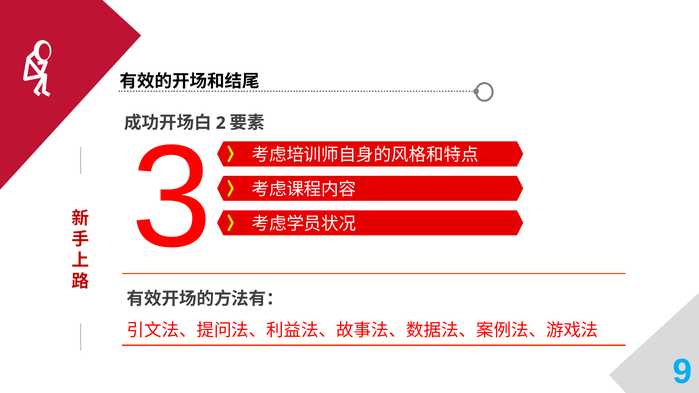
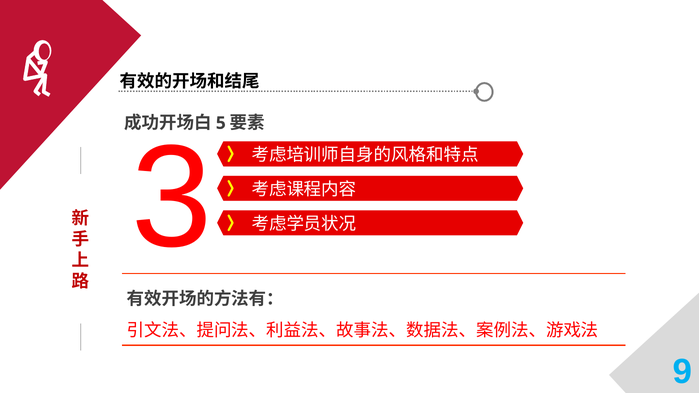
2: 2 -> 5 (221, 123)
